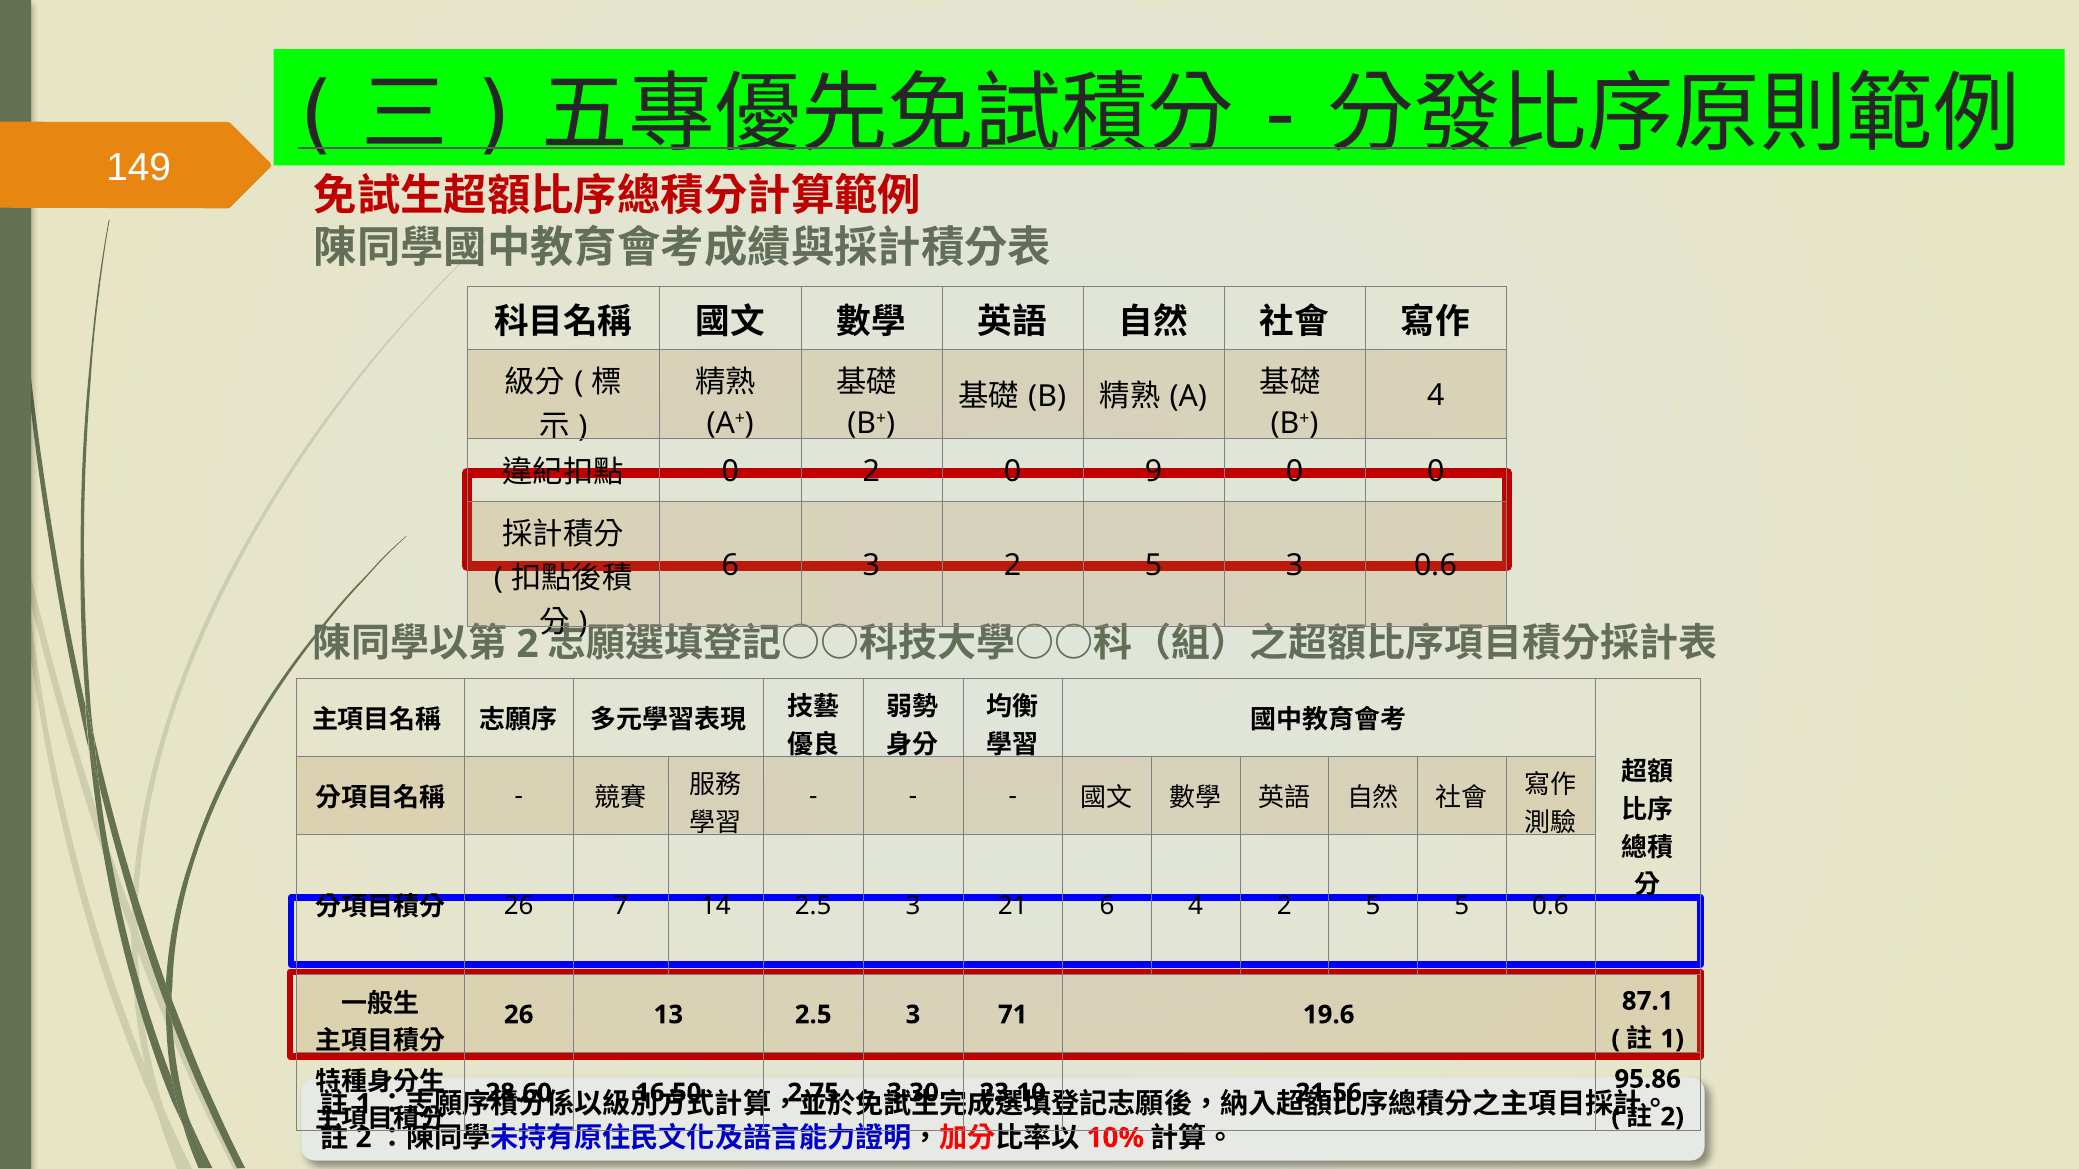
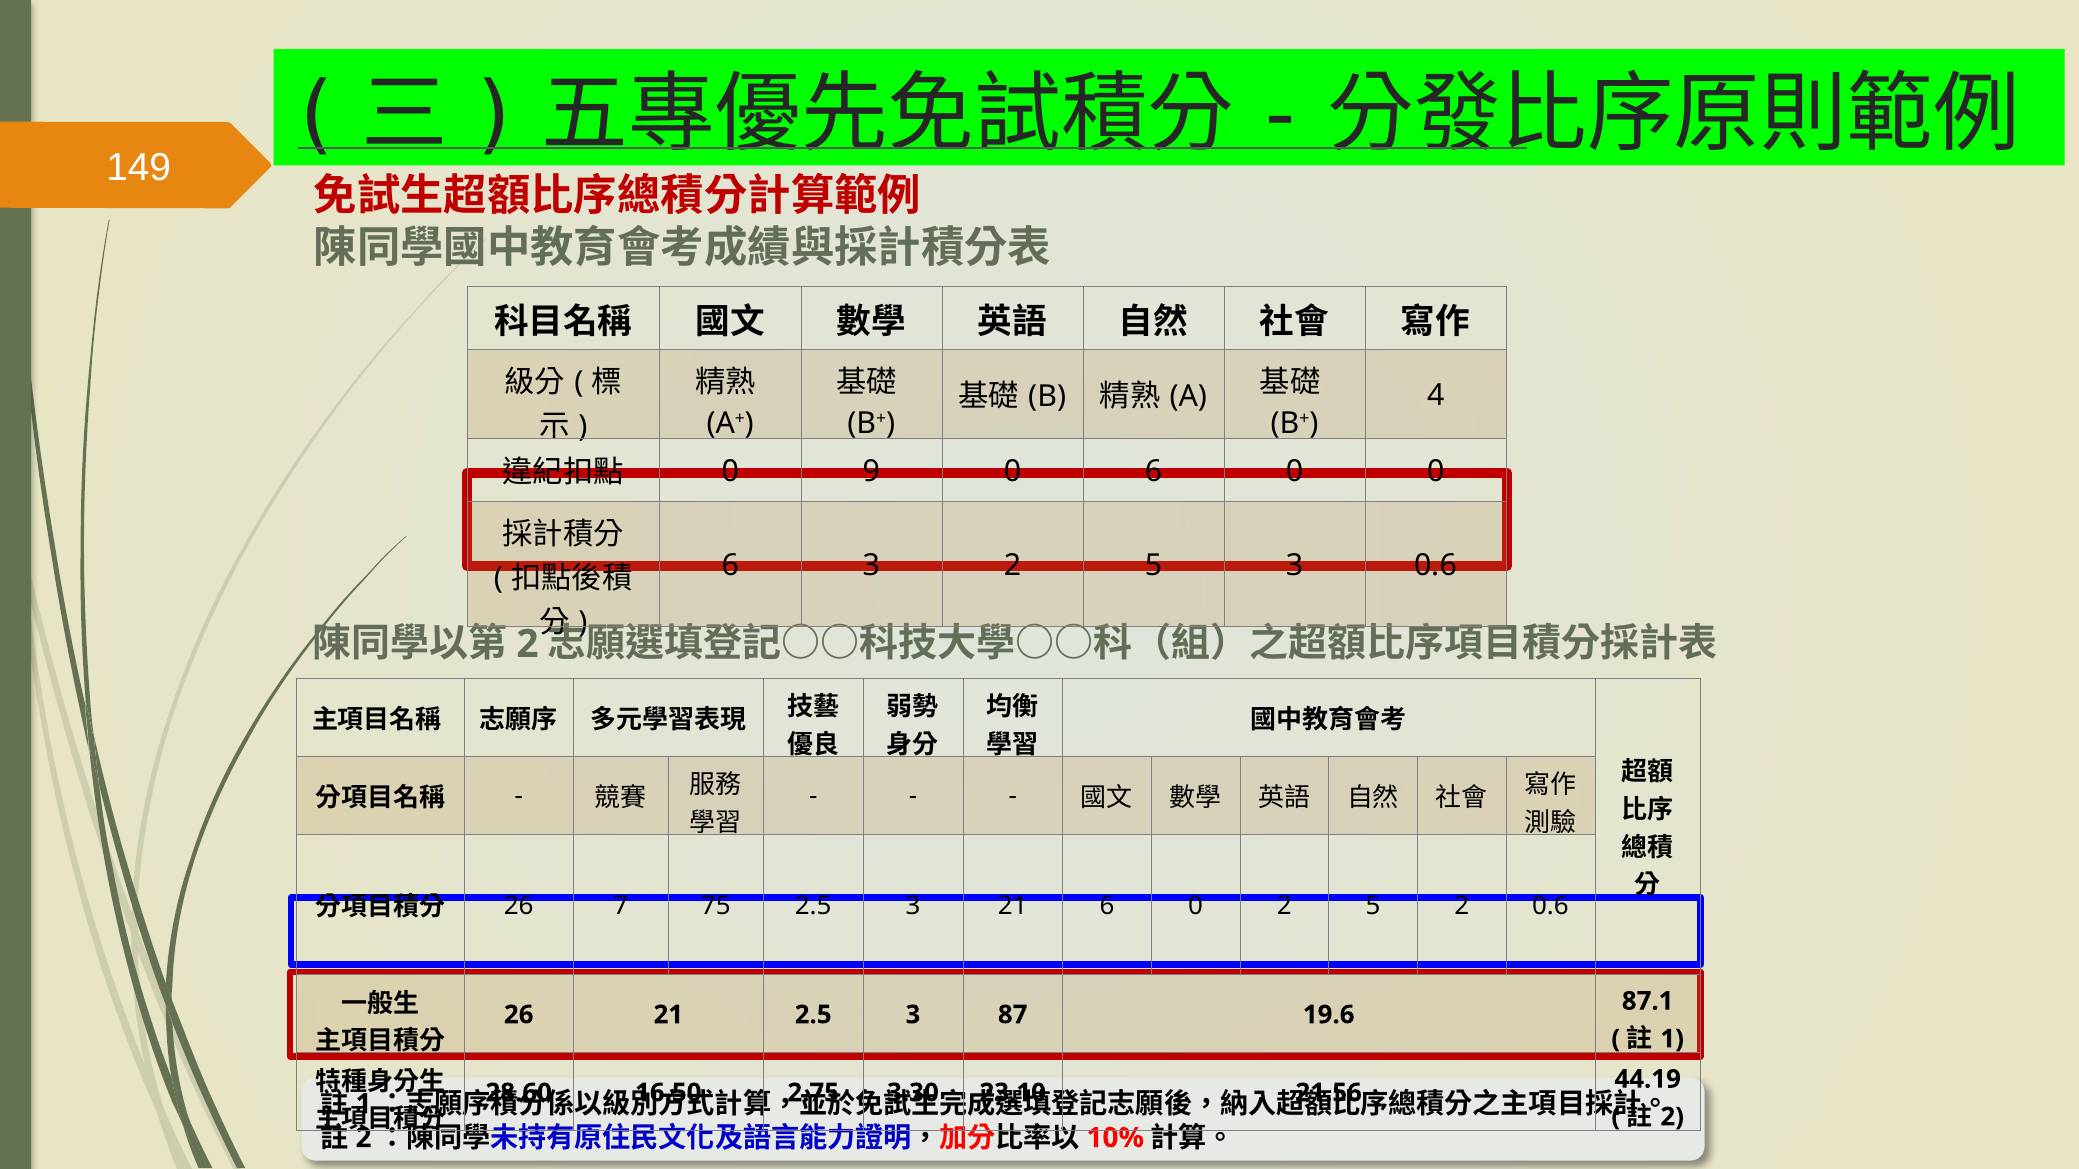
0 2: 2 -> 9 (871, 471)
0 9: 9 -> 6 (1154, 471)
14: 14 -> 75 (716, 906)
21 6 4: 4 -> 0 (1196, 906)
5 5: 5 -> 2 (1462, 906)
26 13: 13 -> 21 (668, 1015)
71: 71 -> 87 (1013, 1015)
95.86: 95.86 -> 44.19 (1648, 1080)
